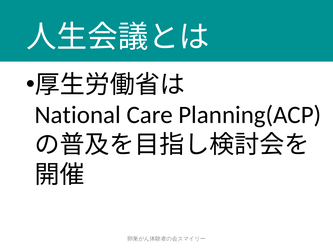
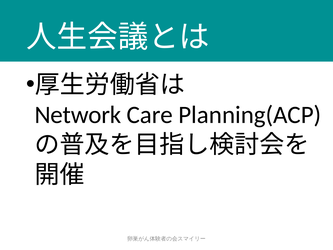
National: National -> Network (78, 115)
